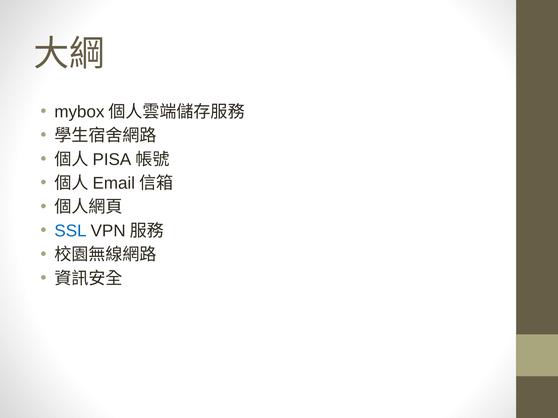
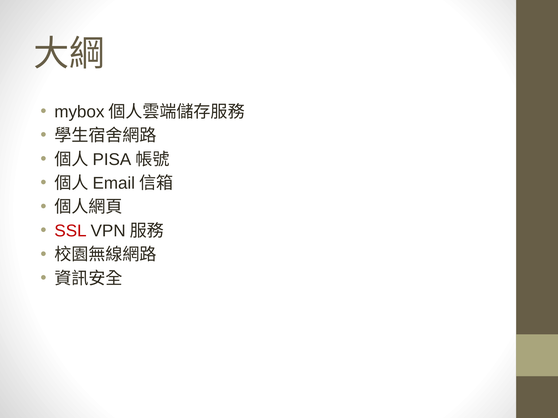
SSL colour: blue -> red (71, 231)
